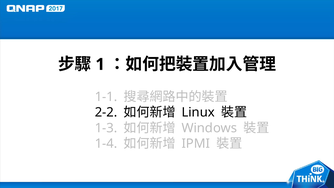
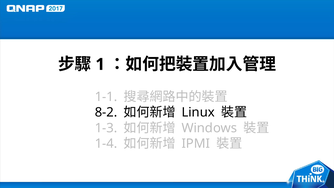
2-2: 2-2 -> 8-2 (106, 112)
